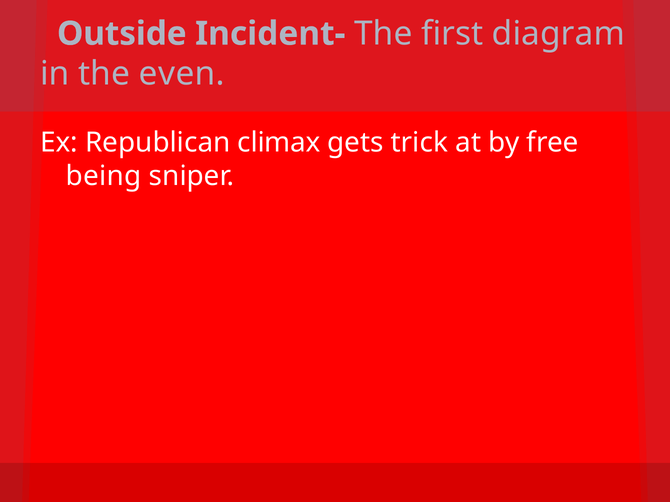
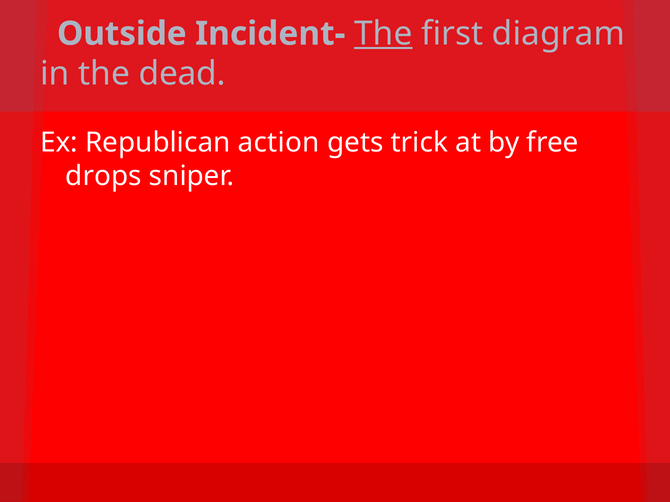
The underline: none -> present (383, 34)
even: even -> dead (182, 74)
climax: climax -> action (279, 143)
being: being -> drops (103, 176)
